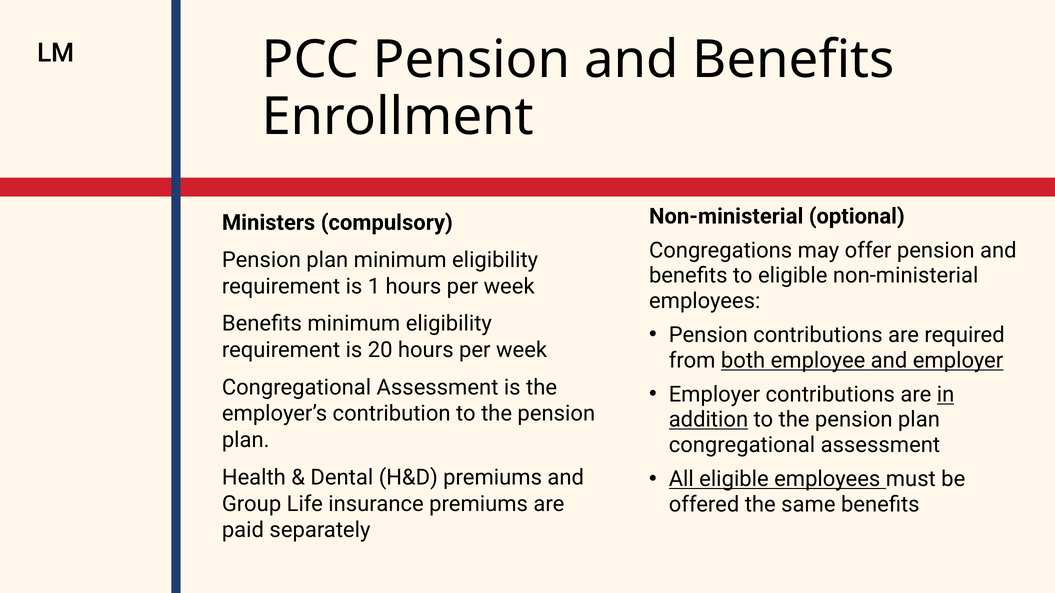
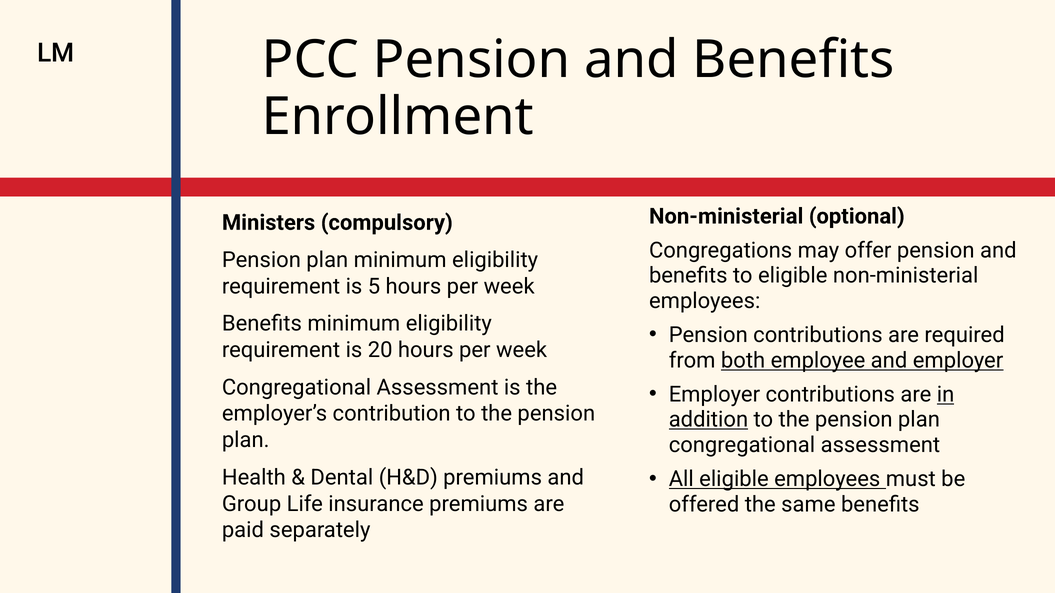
1: 1 -> 5 (374, 286)
